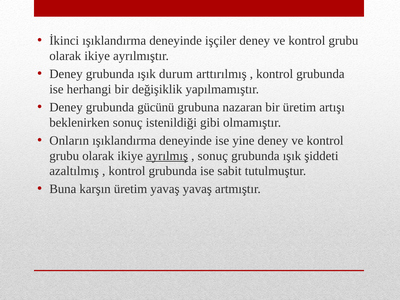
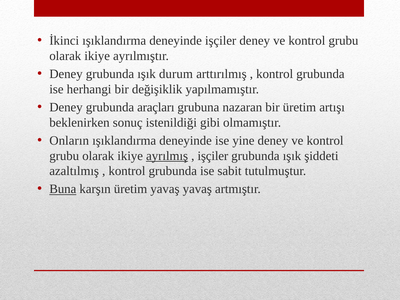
gücünü: gücünü -> araçları (156, 107)
sonuç: sonuç -> işçiler (213, 156)
Buna underline: none -> present (63, 189)
